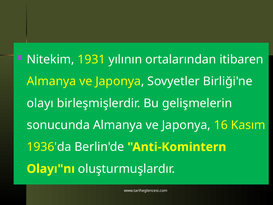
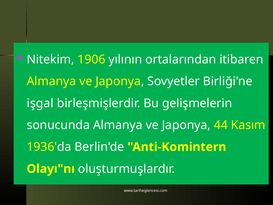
1931: 1931 -> 1906 (91, 59)
olayı: olayı -> işgal (40, 103)
16: 16 -> 44 (221, 125)
